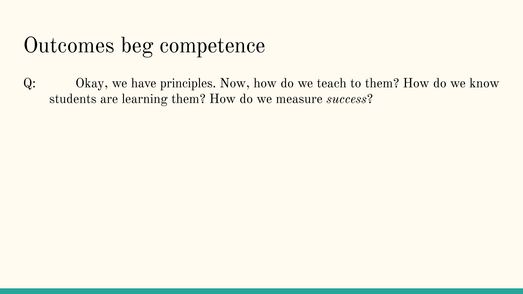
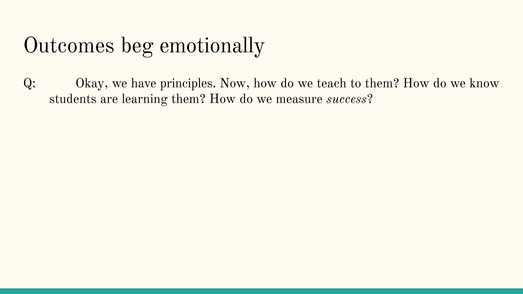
competence: competence -> emotionally (212, 45)
